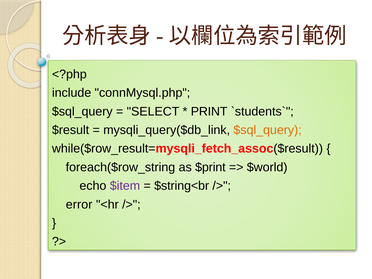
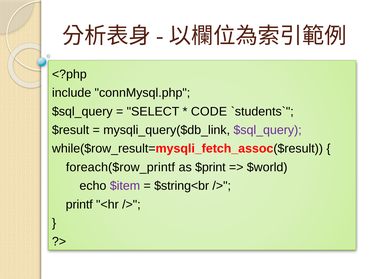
PRINT: PRINT -> CODE (209, 111)
$sql_query colour: orange -> purple (268, 130)
foreach($row_string: foreach($row_string -> foreach($row_printf (120, 167)
error: error -> printf (79, 204)
